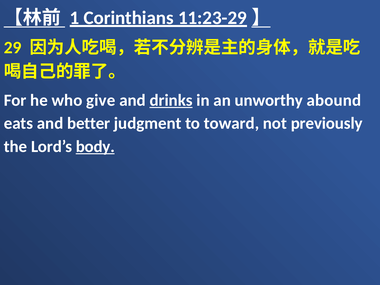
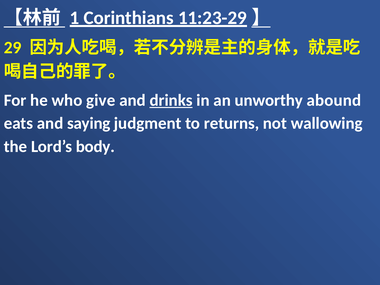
better: better -> saying (89, 123)
toward: toward -> returns (232, 123)
previously: previously -> wallowing (327, 123)
body underline: present -> none (95, 146)
